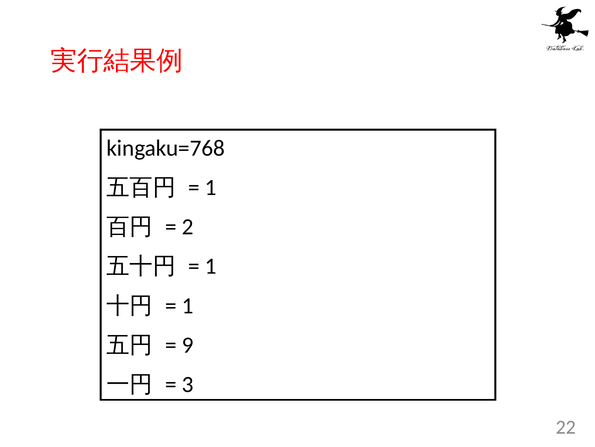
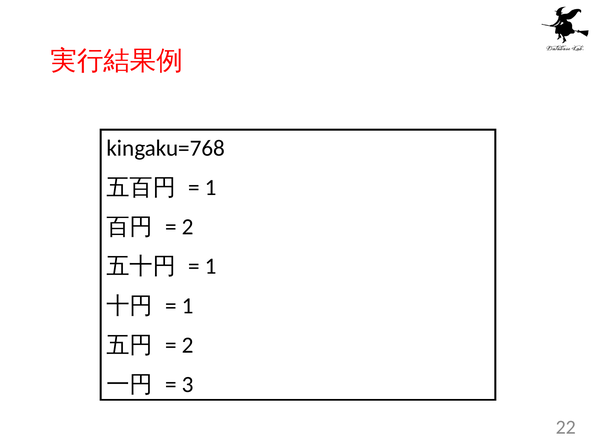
9: 9 -> 2 (188, 345)
